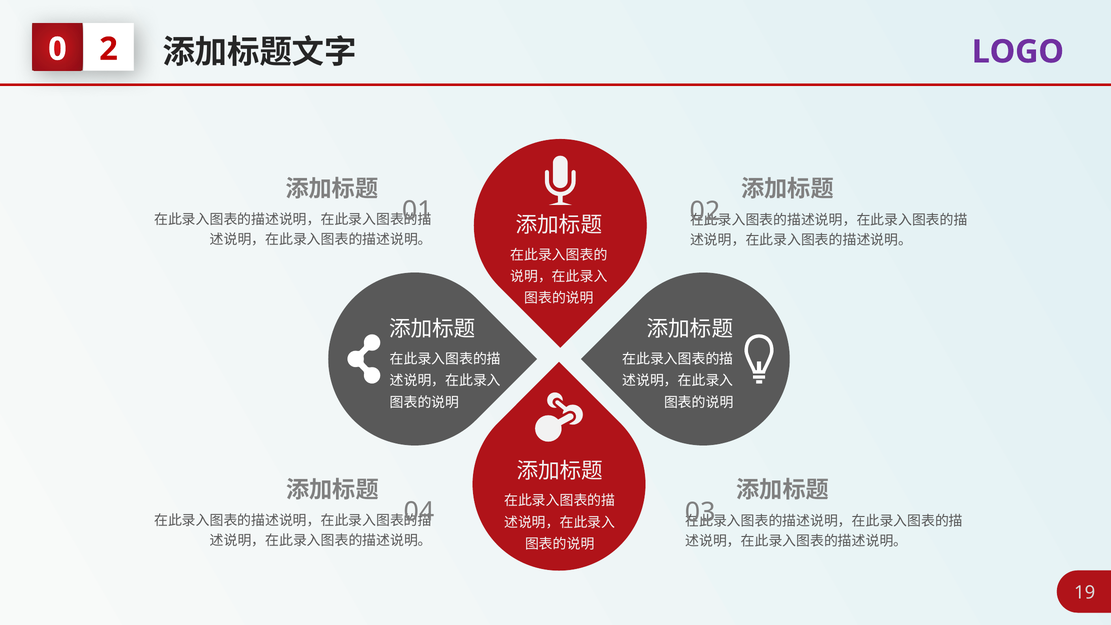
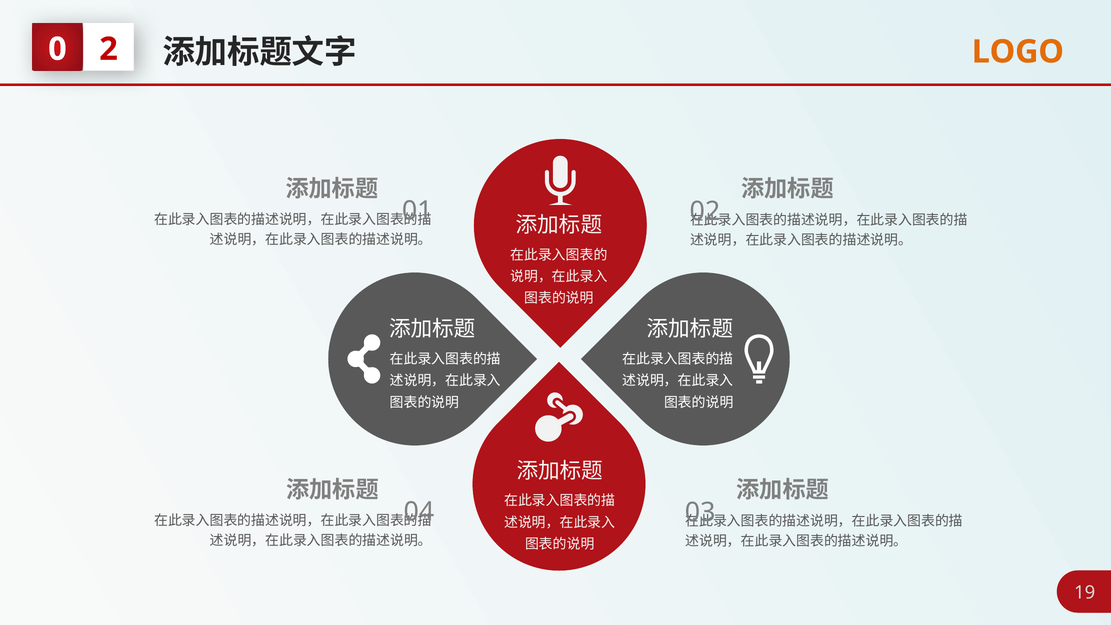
LOGO colour: purple -> orange (1018, 52)
